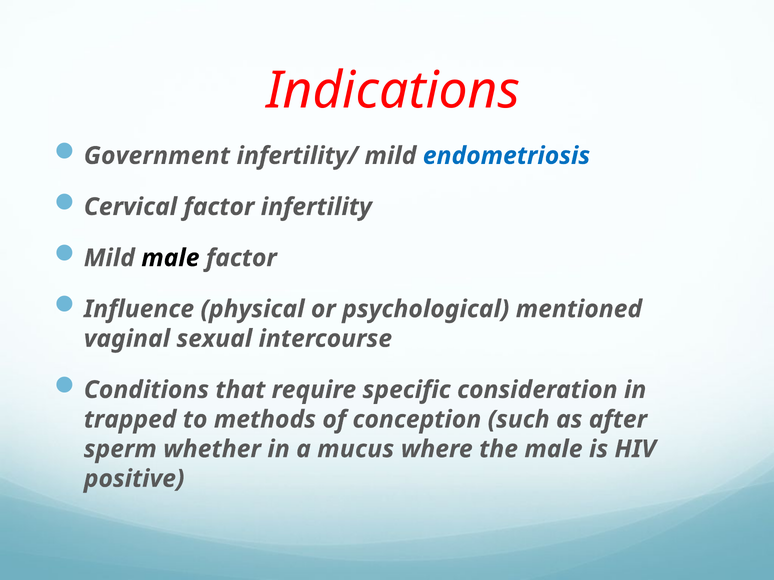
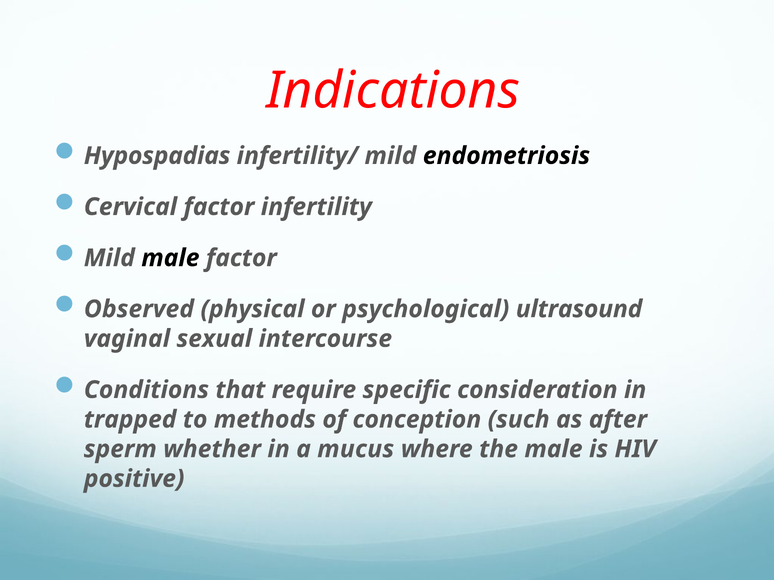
Government: Government -> Hypospadias (157, 156)
endometriosis colour: blue -> black (506, 156)
Influence: Influence -> Observed (139, 309)
mentioned: mentioned -> ultrasound (579, 309)
